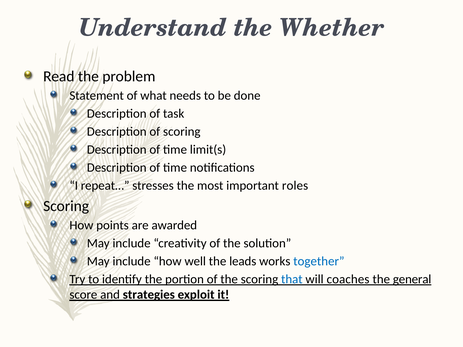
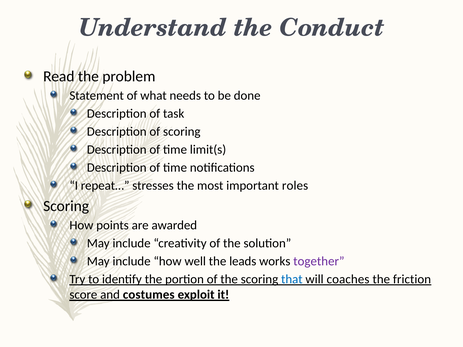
Whether: Whether -> Conduct (332, 28)
together colour: blue -> purple (319, 261)
general: general -> friction (412, 279)
strategies: strategies -> costumes (149, 295)
